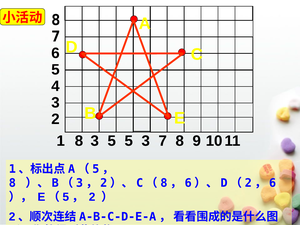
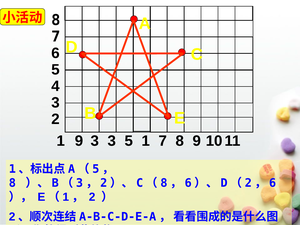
1 8: 8 -> 9 (79, 141)
3 5: 5 -> 3 (112, 141)
5 3: 3 -> 1 (146, 141)
5: 5 -> 1 (66, 197)
